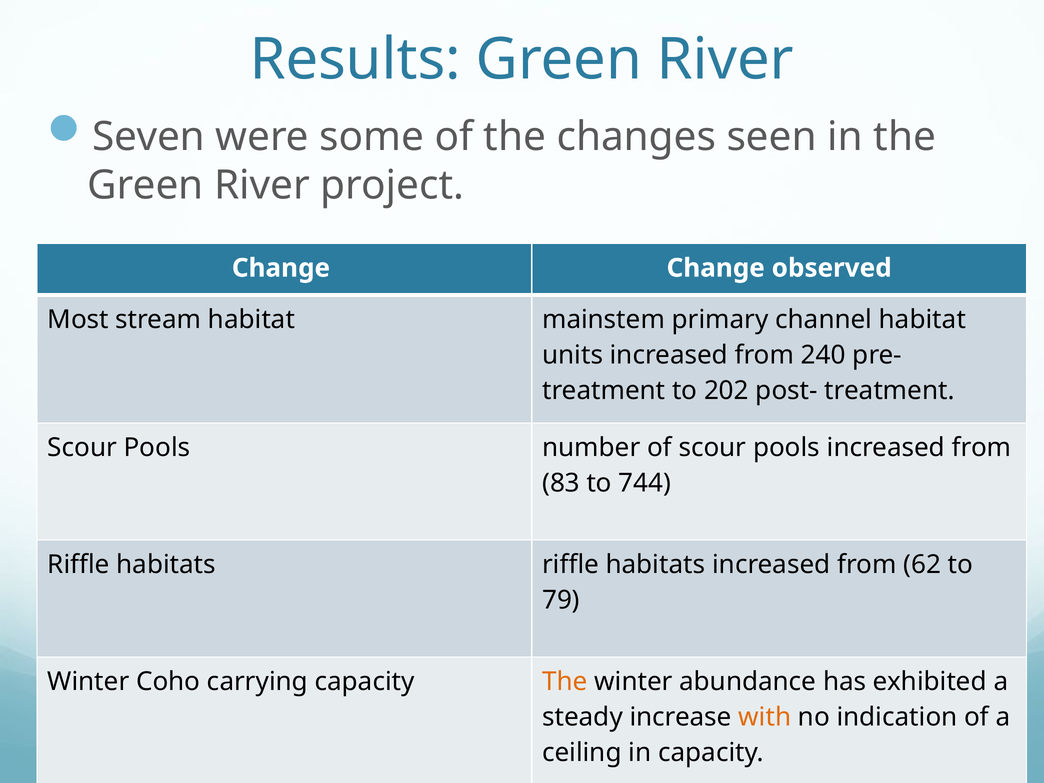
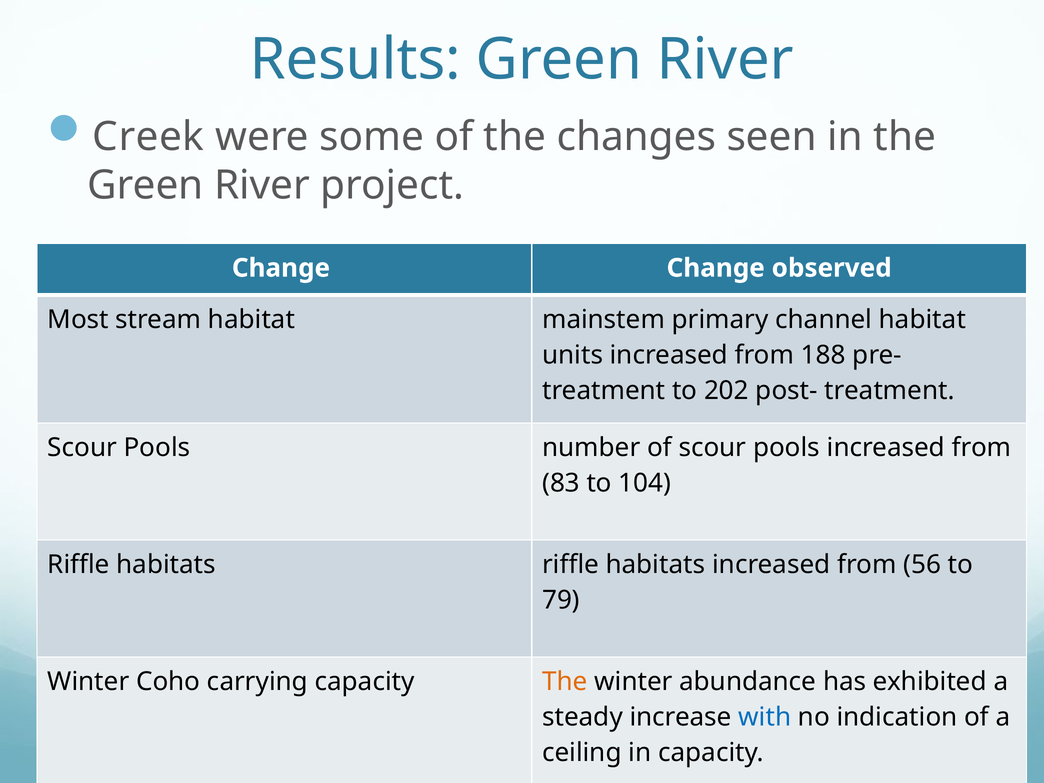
Seven: Seven -> Creek (148, 137)
240: 240 -> 188 (823, 355)
744: 744 -> 104 (645, 483)
62: 62 -> 56 (922, 564)
with colour: orange -> blue (765, 717)
